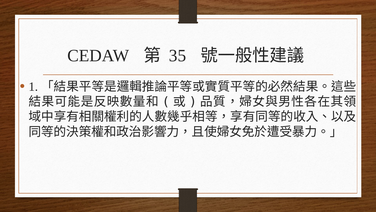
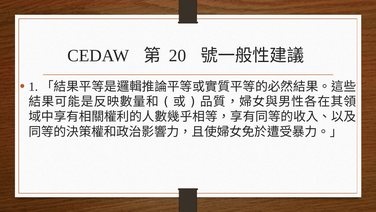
35: 35 -> 20 (178, 56)
